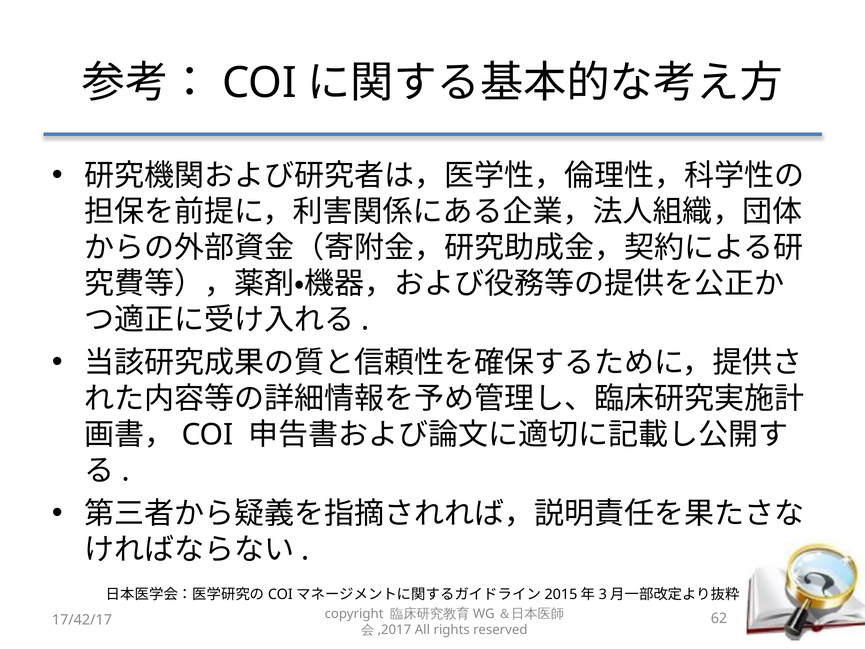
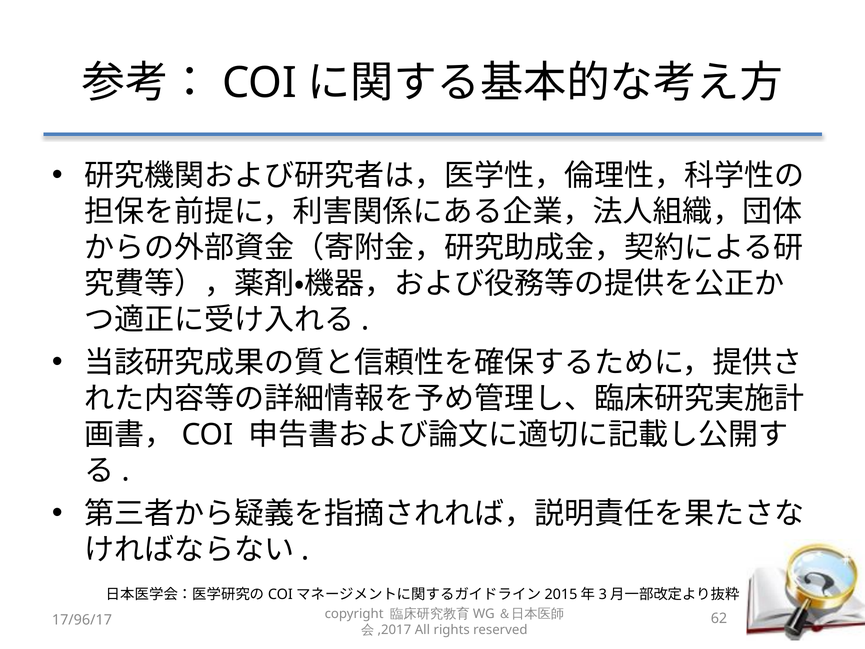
17/42/17: 17/42/17 -> 17/96/17 (82, 620)
